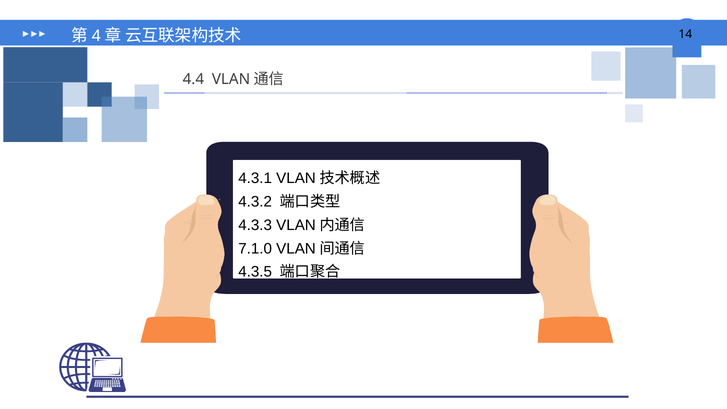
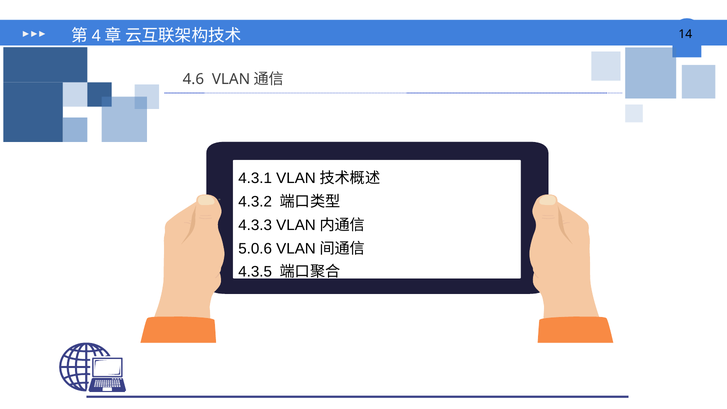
4.4: 4.4 -> 4.6 (193, 79)
7.1.0: 7.1.0 -> 5.0.6 (255, 248)
